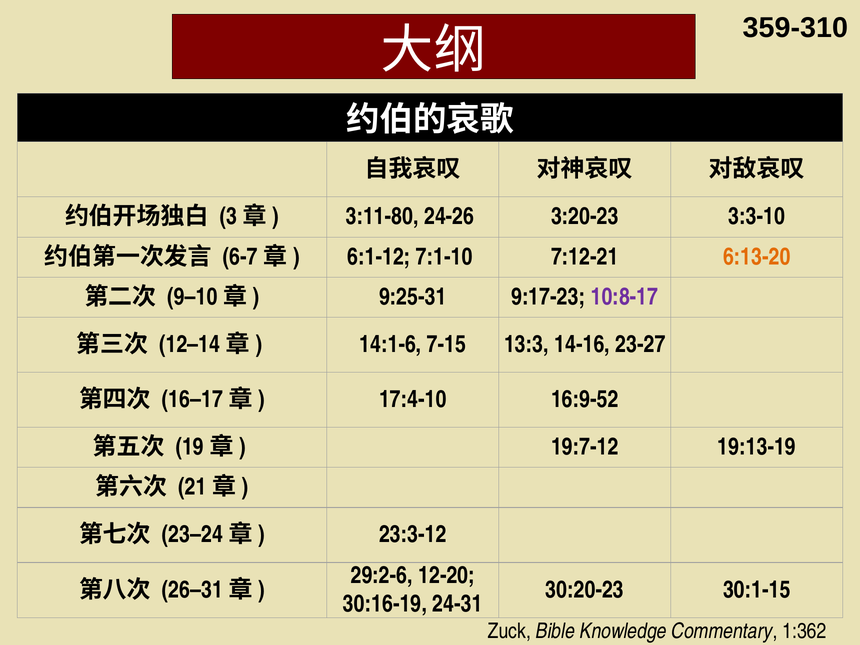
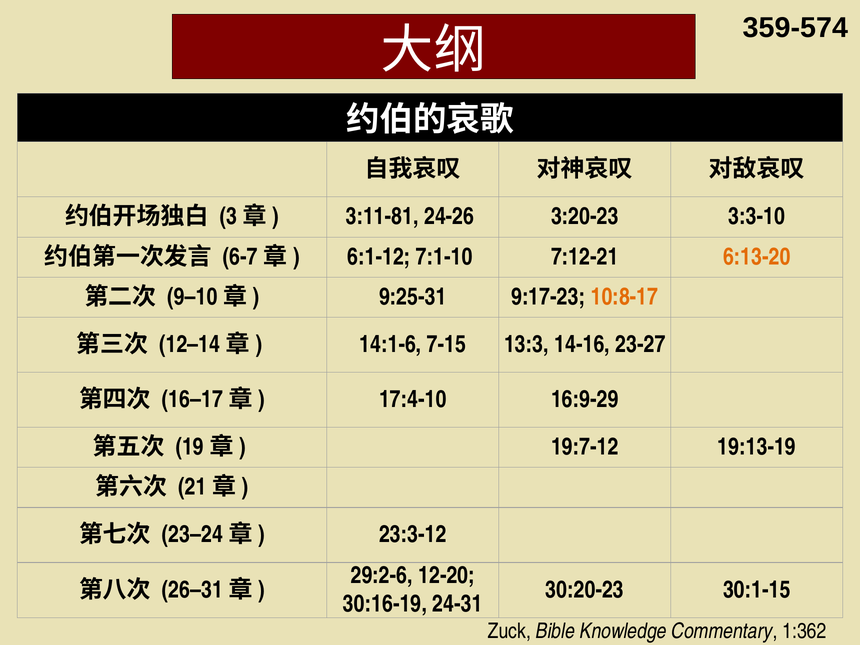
359-310: 359-310 -> 359-574 (795, 28)
3:11-80: 3:11-80 -> 3:11-81 (382, 217)
10:8-17 colour: purple -> orange (624, 297)
16:9-52: 16:9-52 -> 16:9-29 (585, 399)
